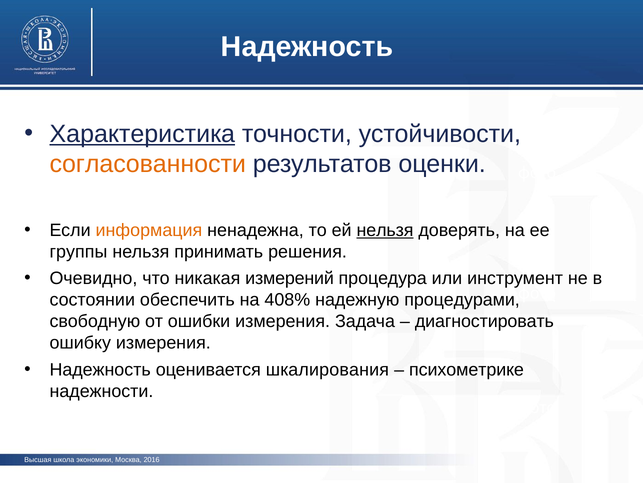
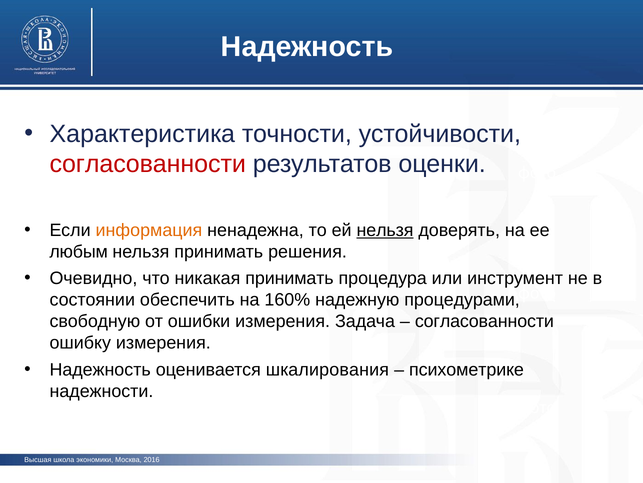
Характеристика underline: present -> none (142, 134)
согласованности colour: orange -> red (148, 164)
группы: группы -> любым (79, 251)
никакая измерений: измерений -> принимать (290, 278)
408%: 408% -> 160% (287, 300)
диагностировать: диагностировать -> согласованности (484, 321)
